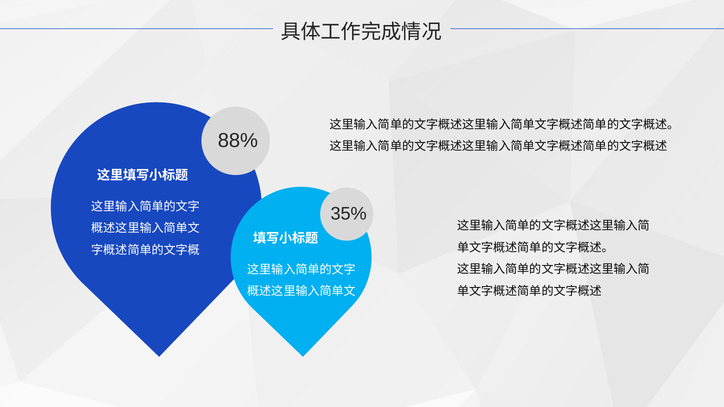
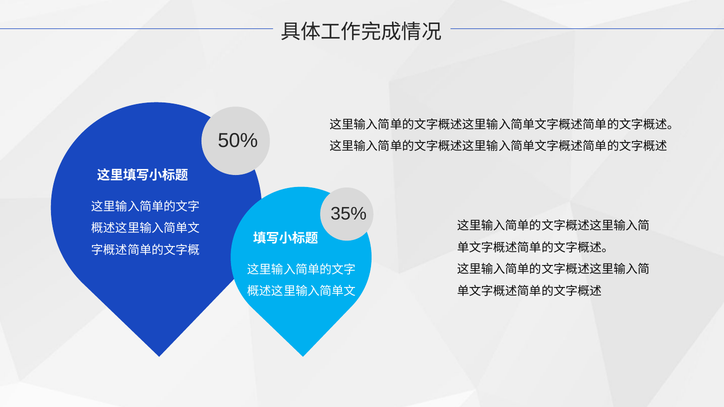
88%: 88% -> 50% (238, 141)
